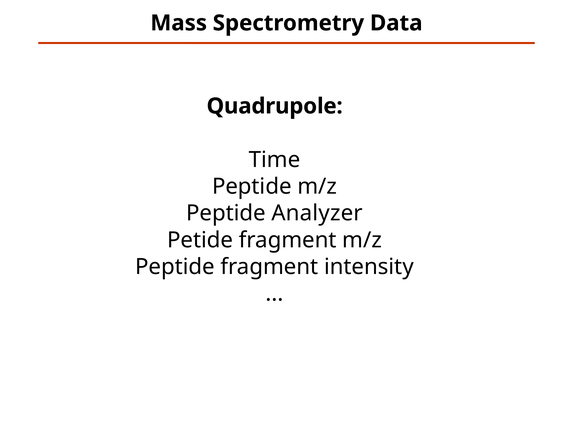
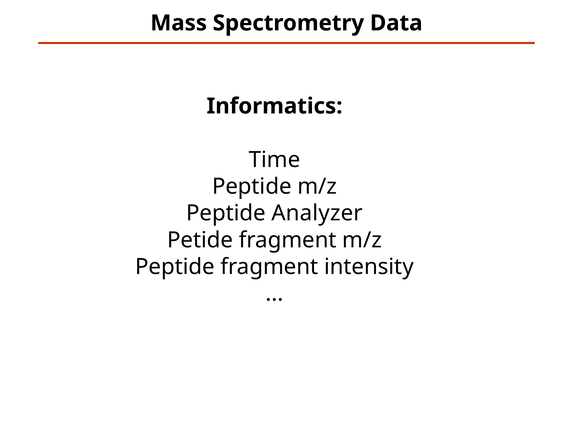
Quadrupole: Quadrupole -> Informatics (275, 106)
